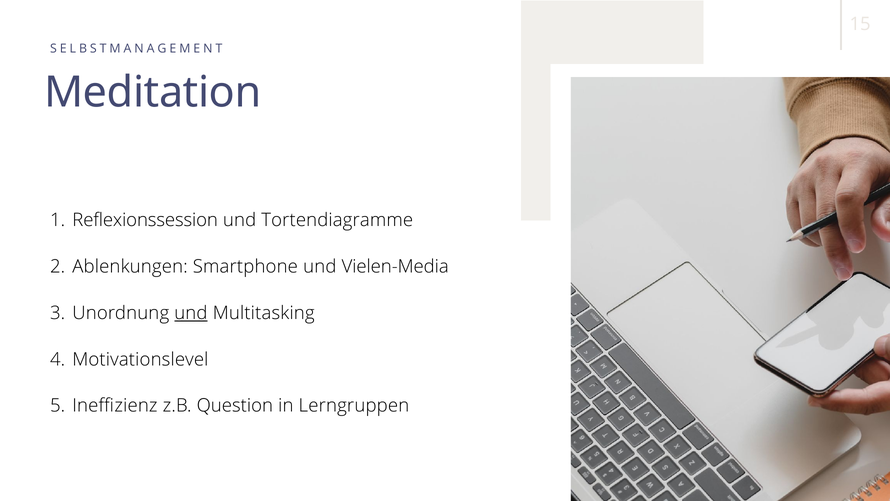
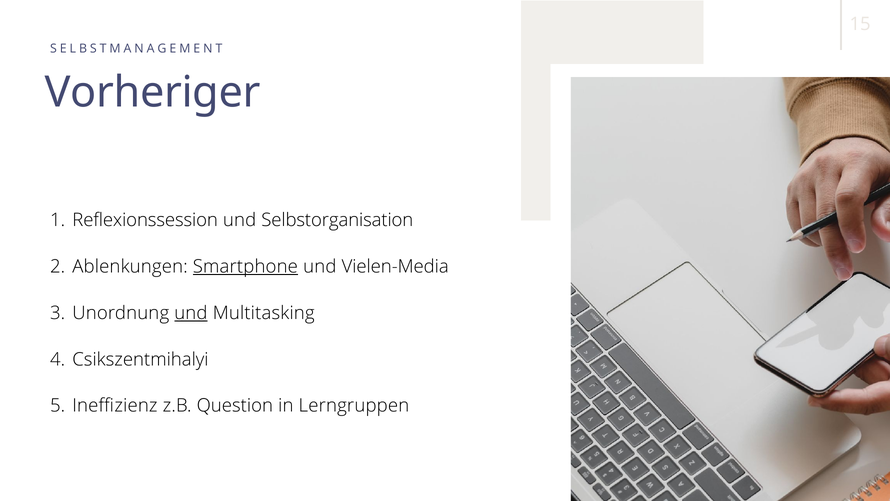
Meditation: Meditation -> Vorheriger (153, 93)
Tortendiagramme: Tortendiagramme -> Selbstorganisation (337, 220)
Smartphone underline: none -> present (245, 266)
Motivationslevel: Motivationslevel -> Csikszentmihalyi (140, 359)
